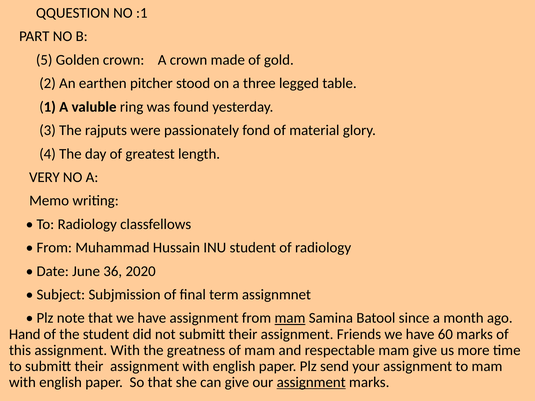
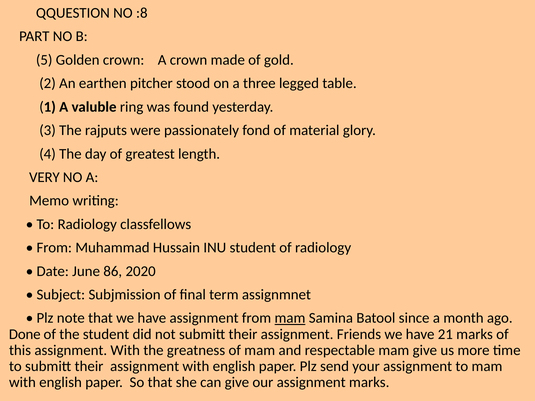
:1: :1 -> :8 (142, 13)
36: 36 -> 86 (113, 271)
Hand: Hand -> Done (25, 334)
60: 60 -> 21 (445, 334)
assignment underline: present -> none (311, 382)
